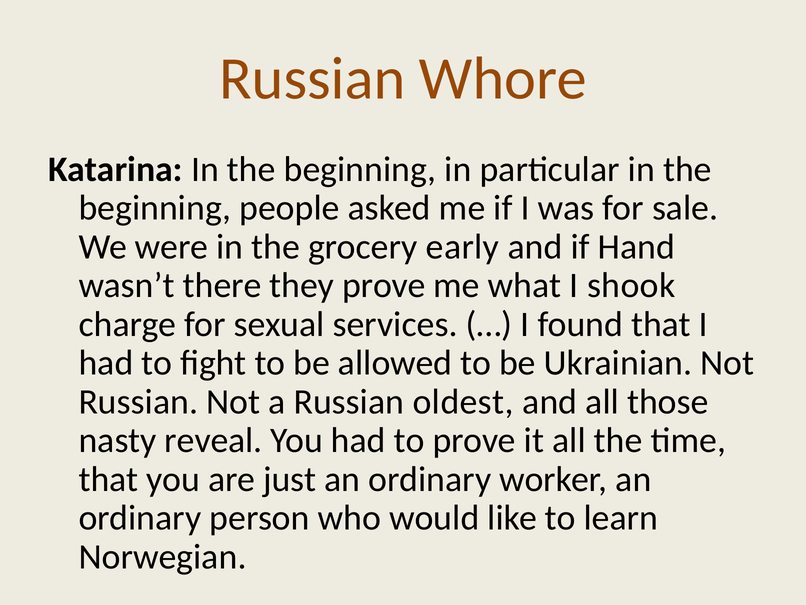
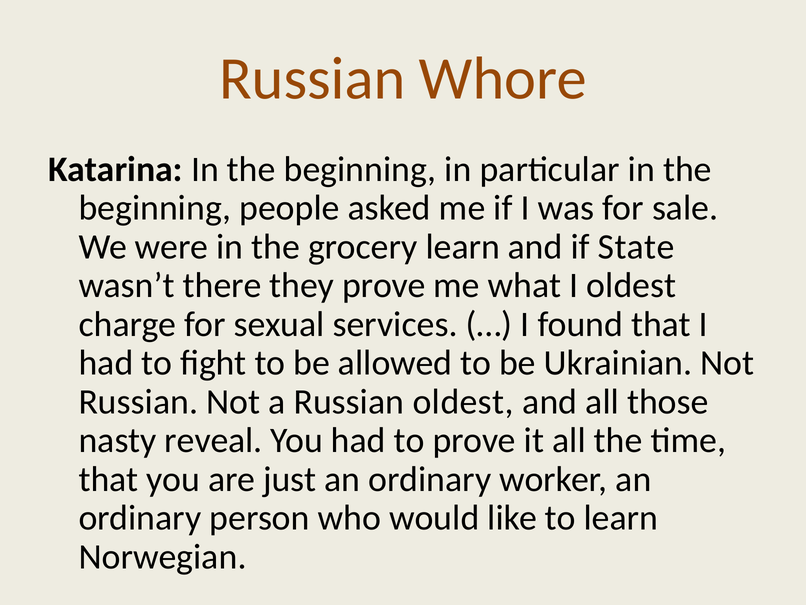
grocery early: early -> learn (463, 247)
Hand: Hand -> State (636, 247)
I shook: shook -> oldest (631, 285)
